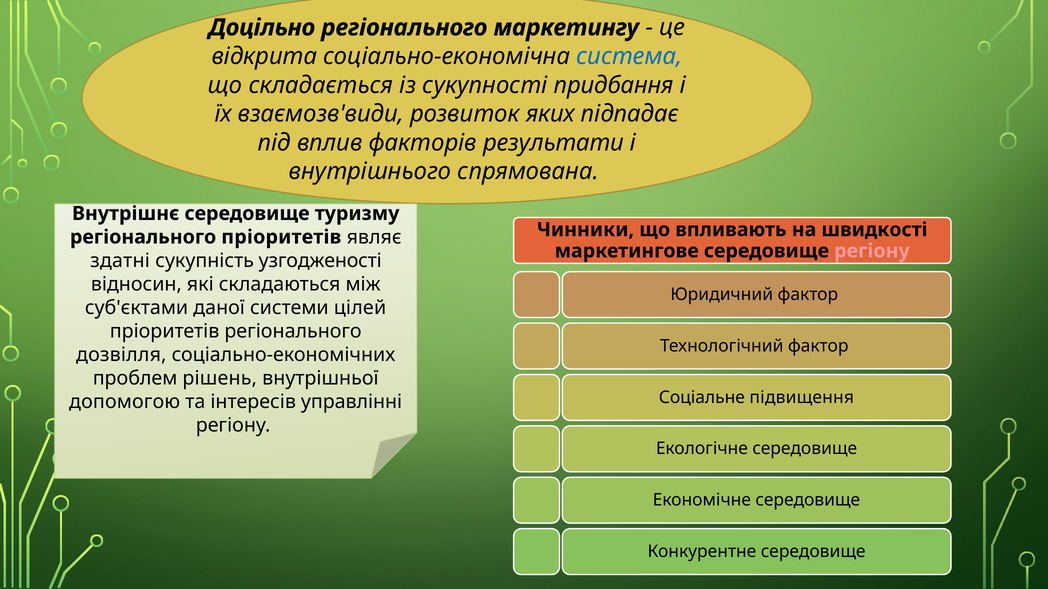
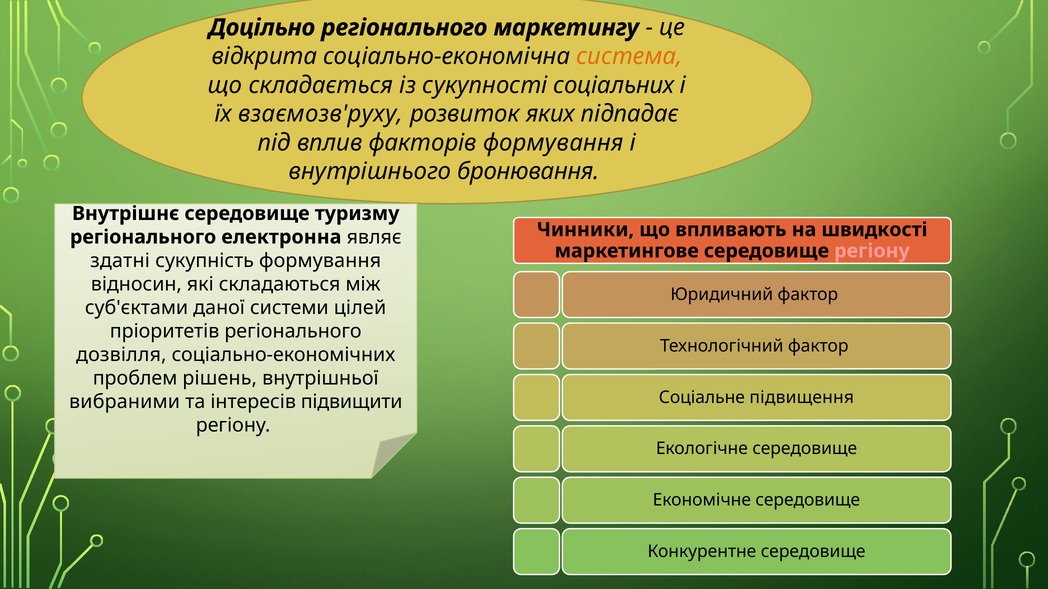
система colour: blue -> orange (629, 56)
придбання: придбання -> соціальних (614, 85)
взаємозв'види: взаємозв'види -> взаємозв'руху (321, 114)
факторів результати: результати -> формування (553, 143)
спрямована: спрямована -> бронювання (528, 172)
регіонального пріоритетів: пріоритетів -> електронна (281, 237)
сукупність узгодженості: узгодженості -> формування (320, 261)
допомогою: допомогою -> вибраними (125, 402)
управлінні: управлінні -> підвищити (352, 402)
